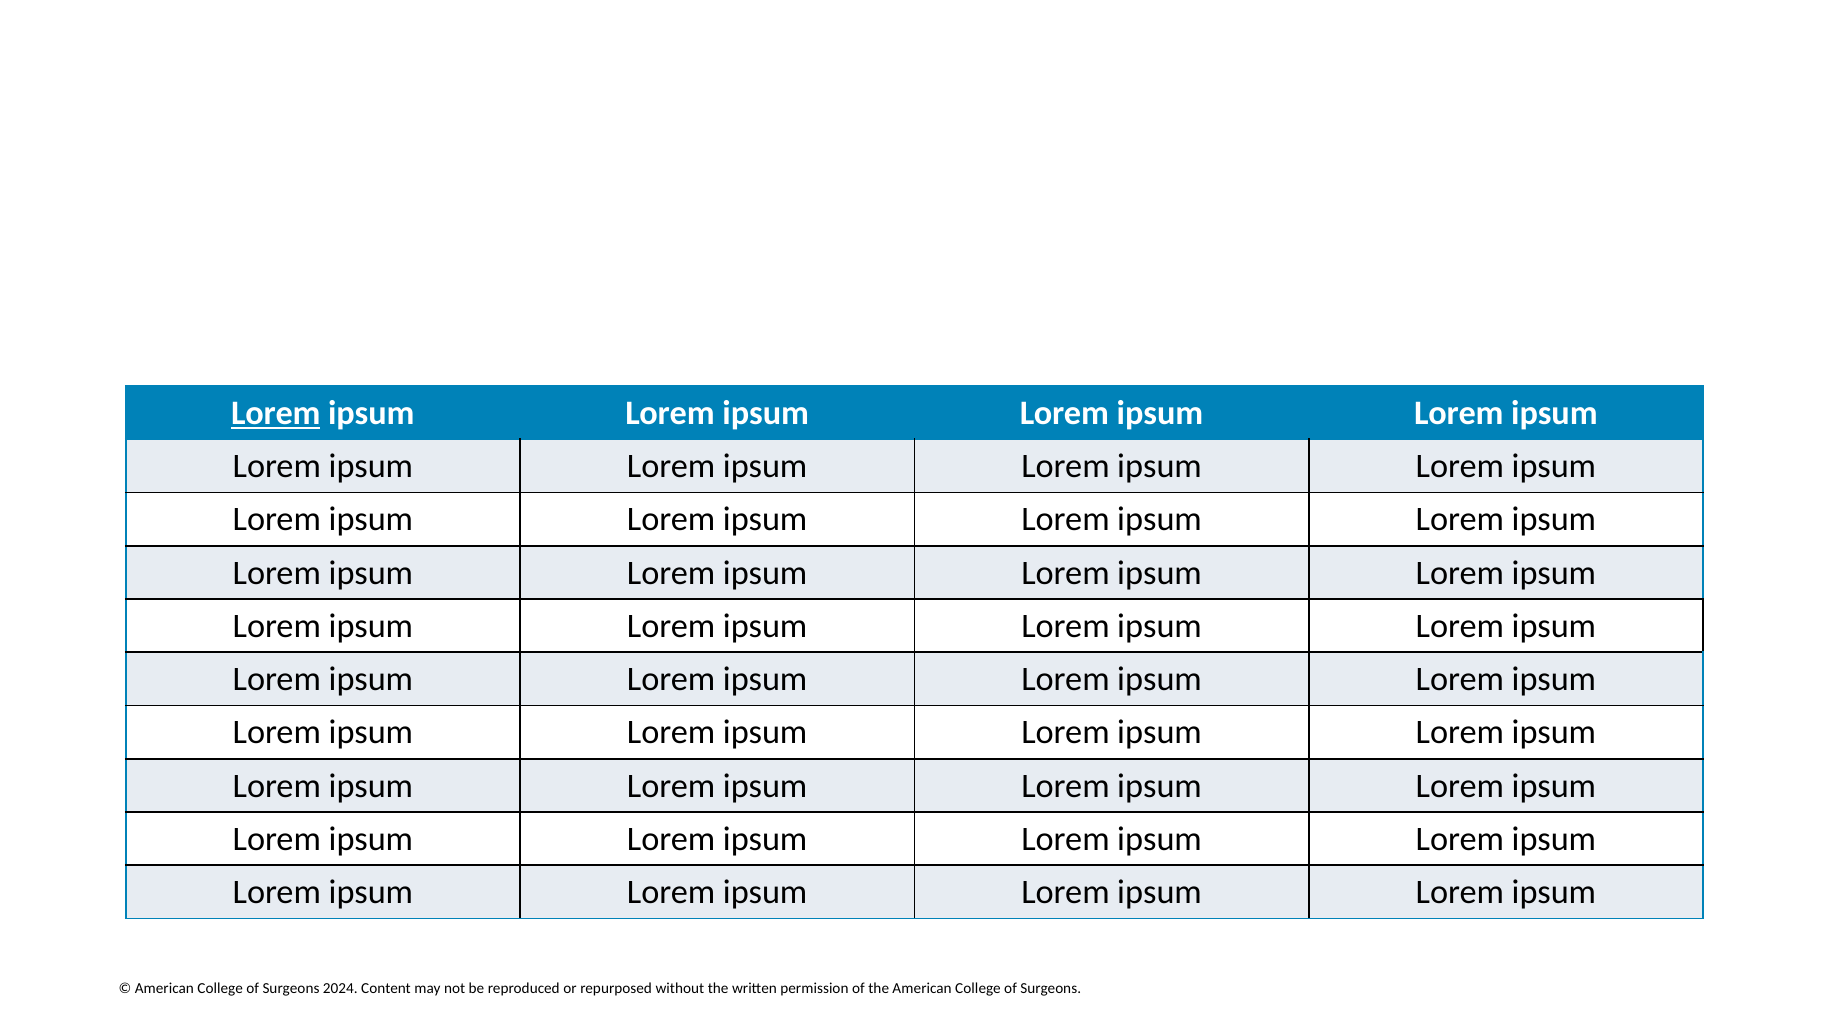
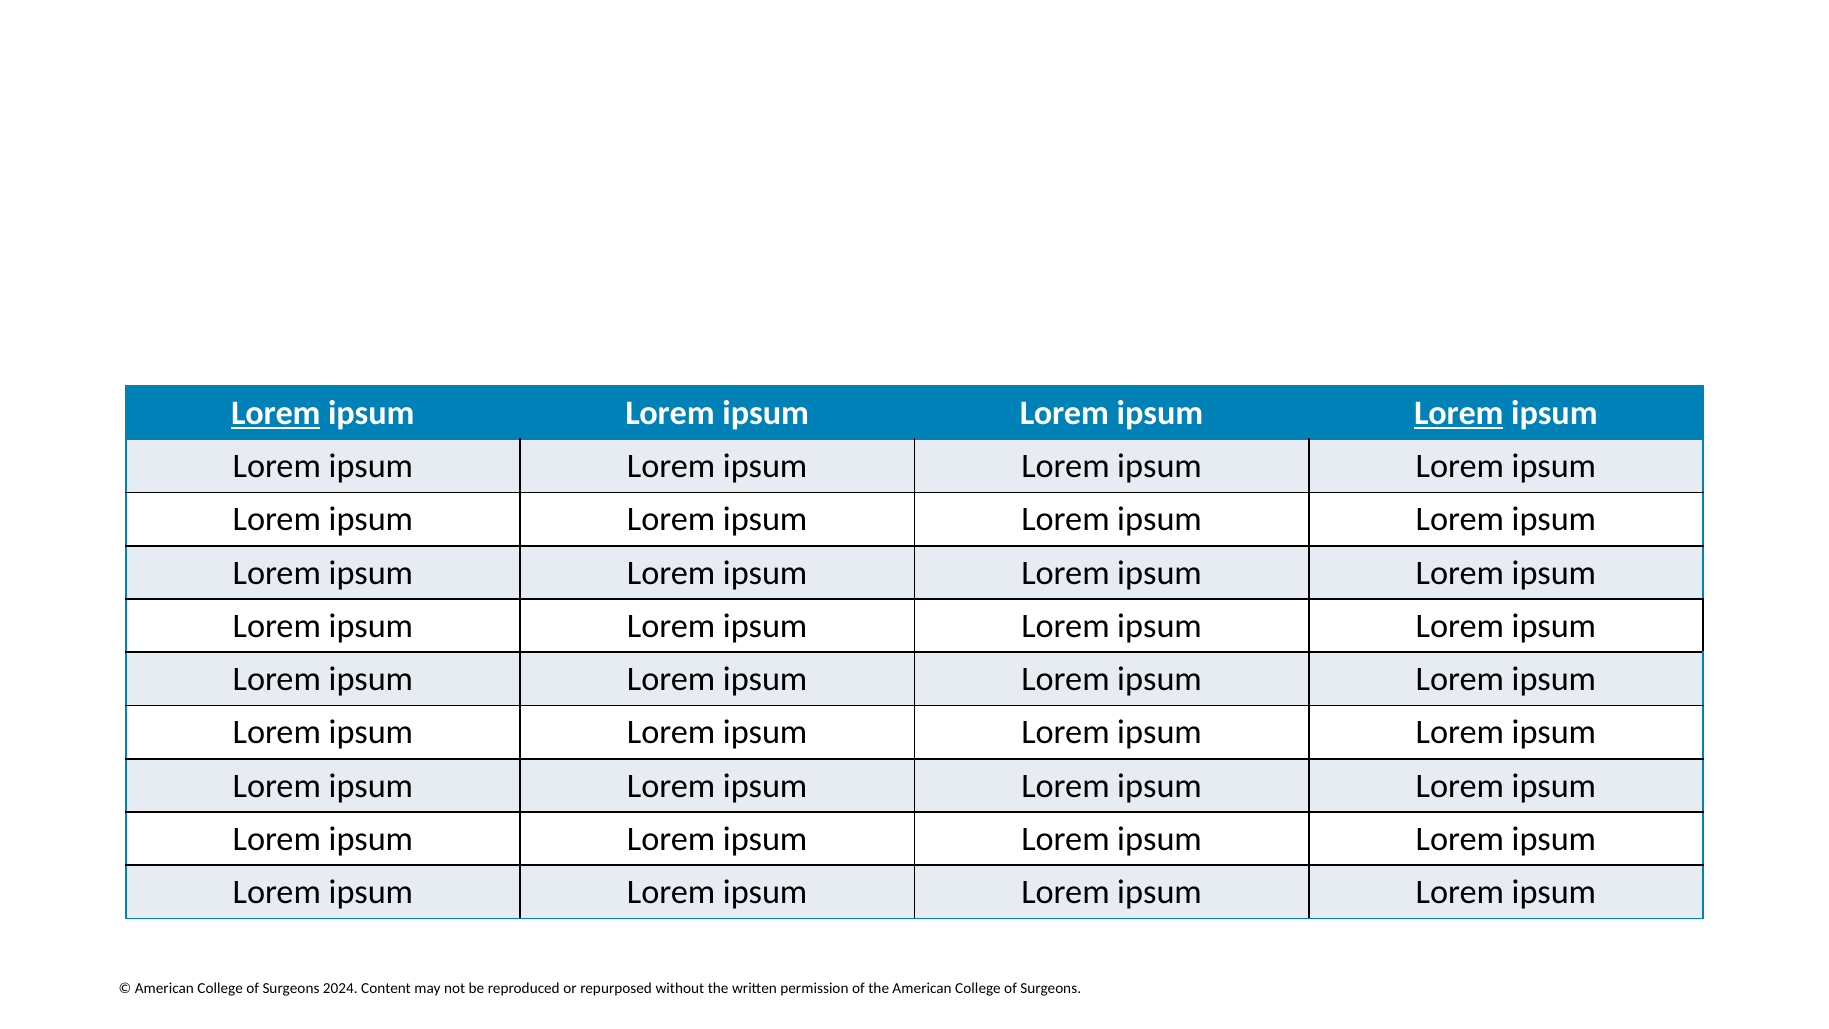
Lorem underline: none -> present (1459, 413)
